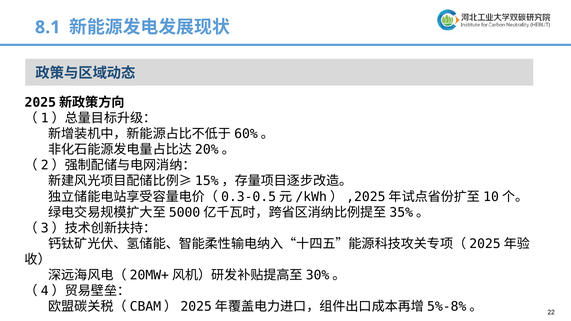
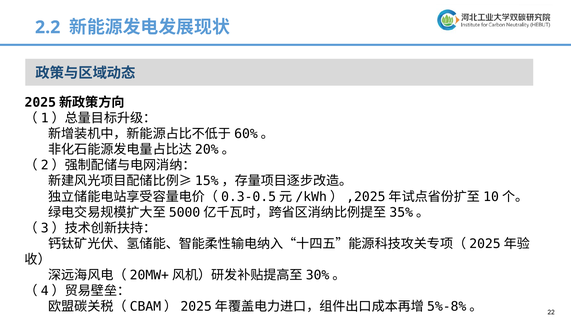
8.1: 8.1 -> 2.2 (48, 27)
